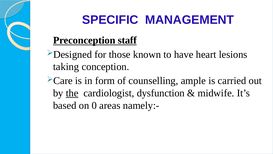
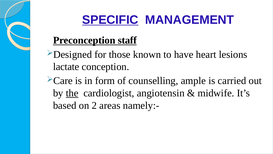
SPECIFIC underline: none -> present (110, 20)
taking: taking -> lactate (66, 67)
dysfunction: dysfunction -> angiotensin (161, 93)
0: 0 -> 2 (94, 105)
